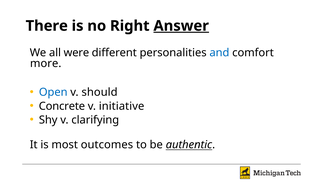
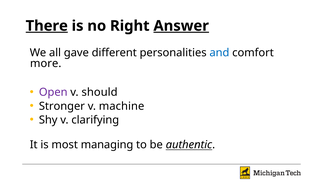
There underline: none -> present (47, 26)
were: were -> gave (76, 53)
Open colour: blue -> purple (53, 92)
Concrete: Concrete -> Stronger (62, 106)
initiative: initiative -> machine (122, 106)
outcomes: outcomes -> managing (107, 144)
